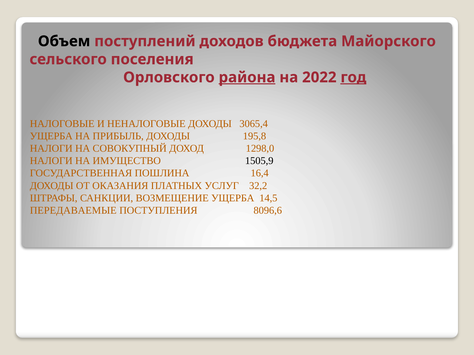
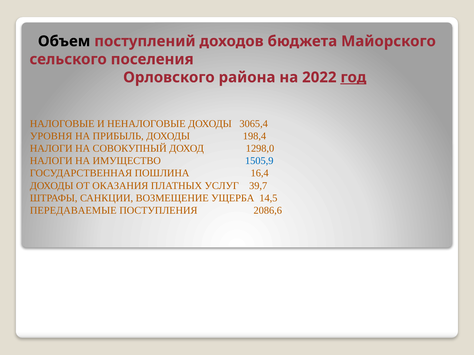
района underline: present -> none (247, 77)
УЩЕРБА: УЩЕРБА -> УРОВНЯ (51, 136)
195,8: 195,8 -> 198,4 (254, 136)
1505,9 colour: black -> blue (259, 161)
32,2: 32,2 -> 39,7 (258, 186)
8096,6: 8096,6 -> 2086,6 (268, 211)
